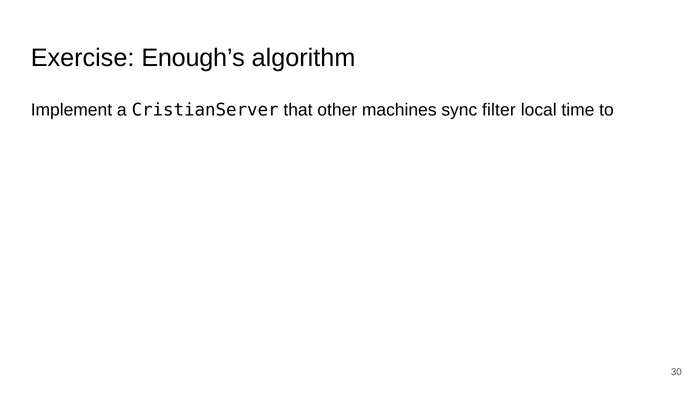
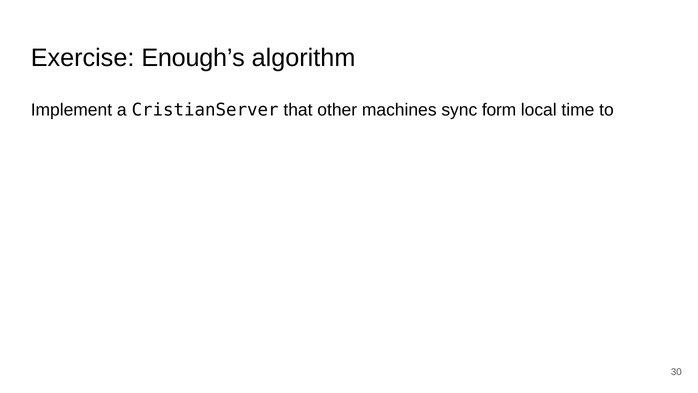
filter: filter -> form (499, 110)
